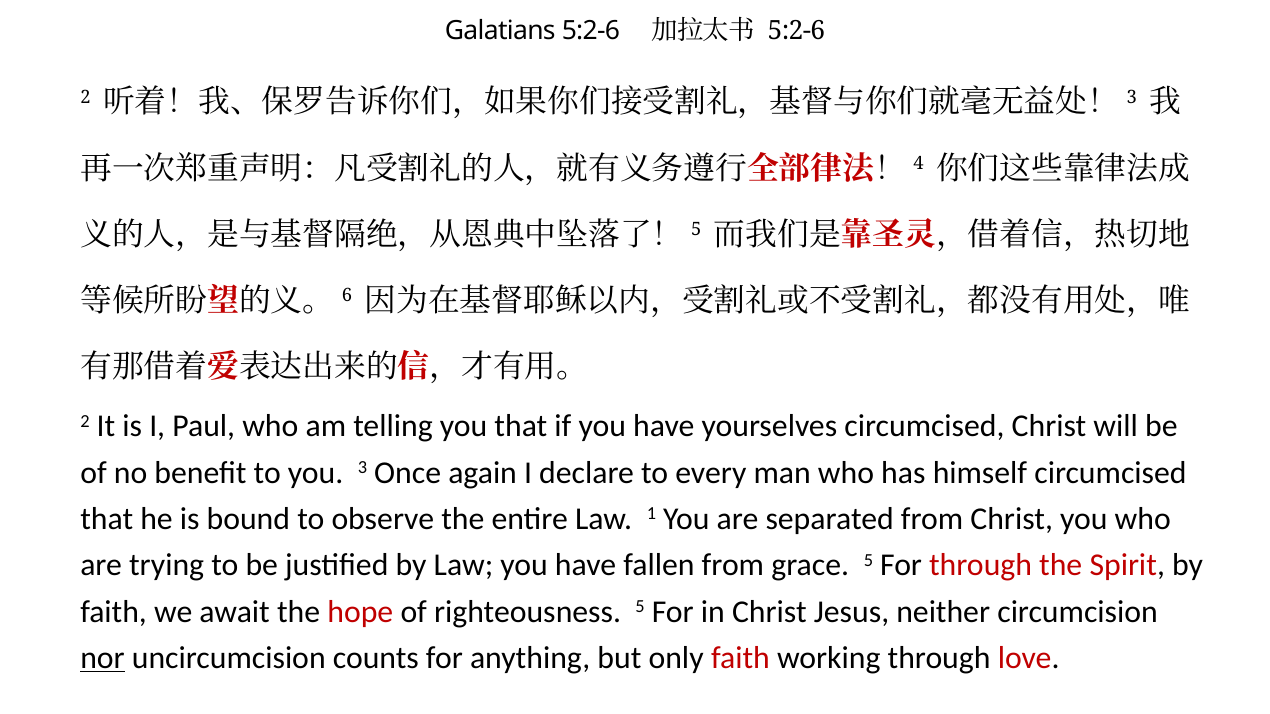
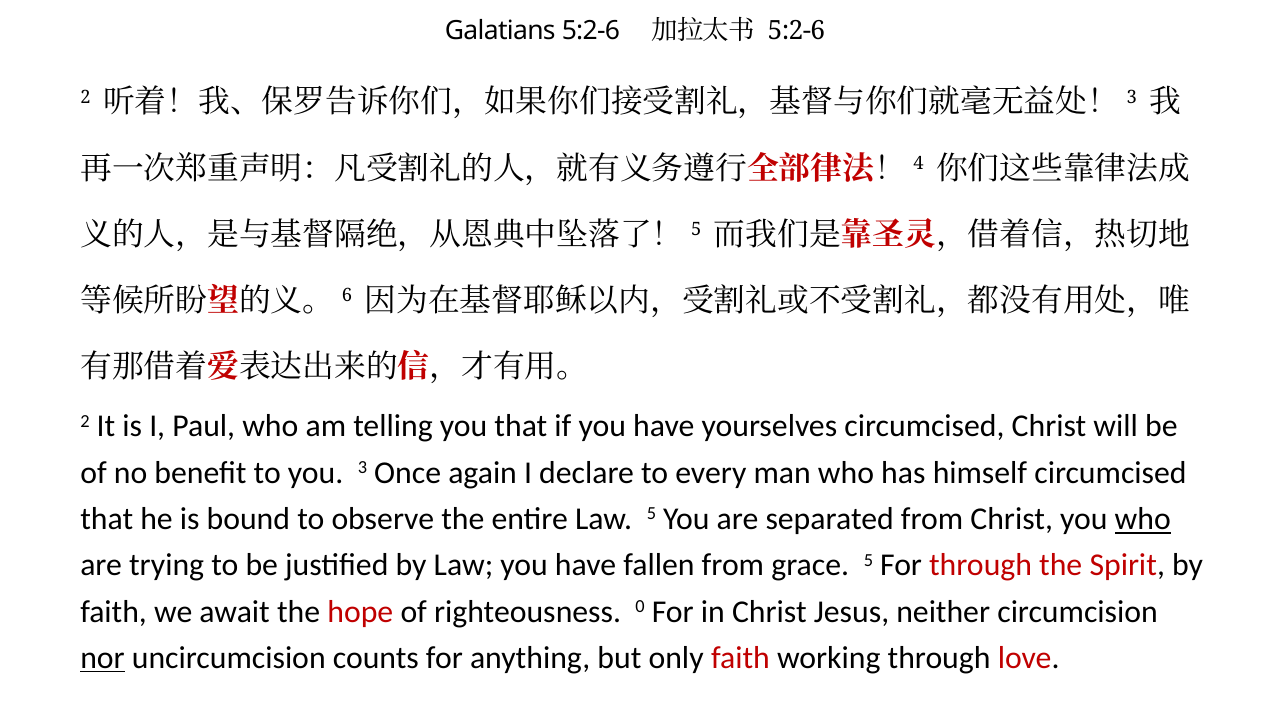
Law 1: 1 -> 5 (651, 514)
who underline: none -> present (1143, 519)
righteousness 5: 5 -> 0 (640, 607)
